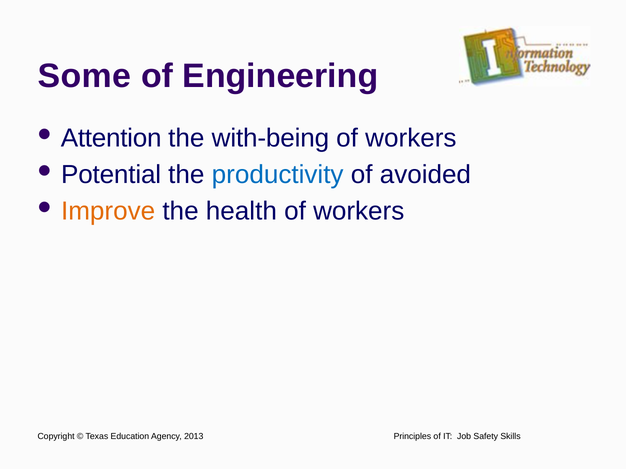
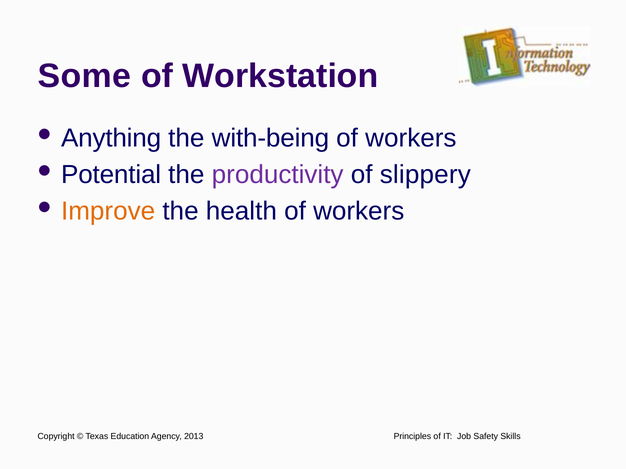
Engineering: Engineering -> Workstation (280, 76)
Attention: Attention -> Anything (111, 138)
productivity colour: blue -> purple (278, 175)
avoided: avoided -> slippery (425, 175)
